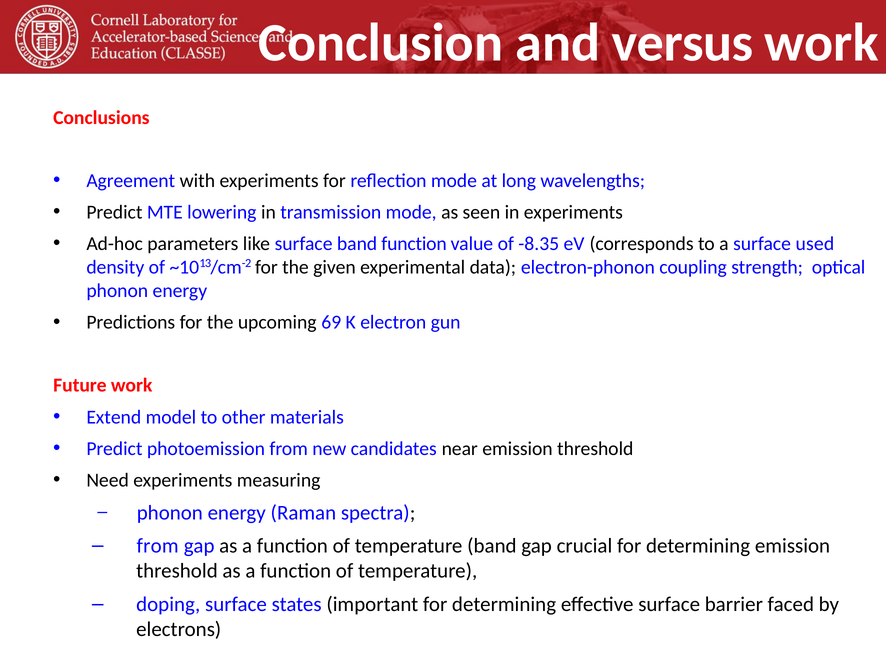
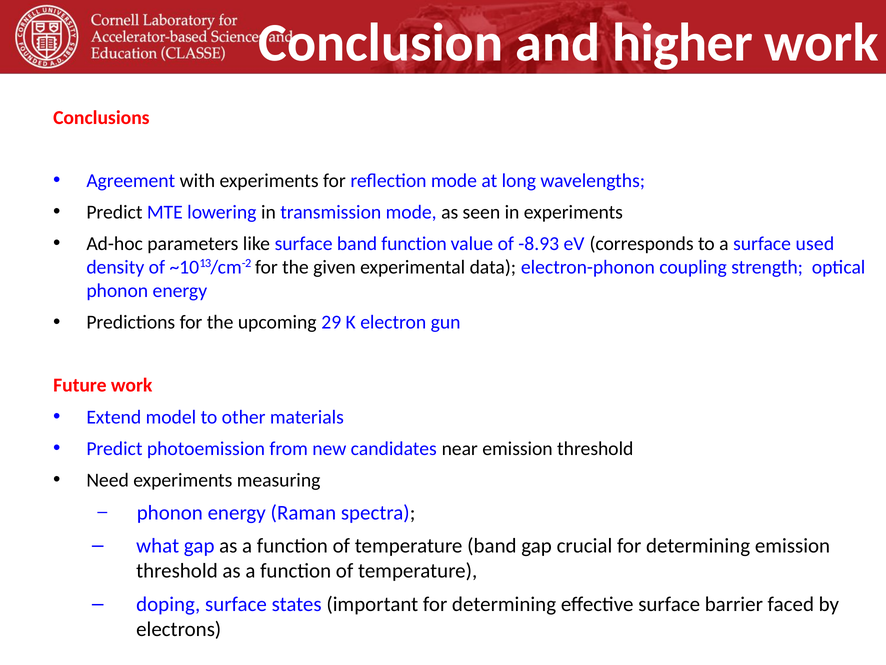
versus: versus -> higher (683, 43)
-8.35: -8.35 -> -8.93 (539, 243)
69: 69 -> 29 (331, 322)
from: from -> what (158, 546)
